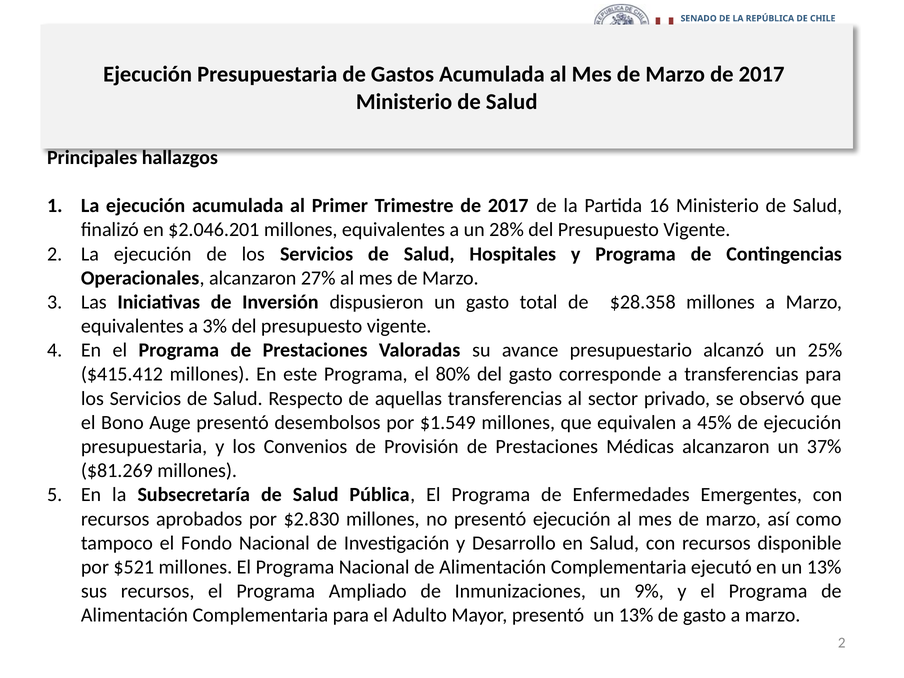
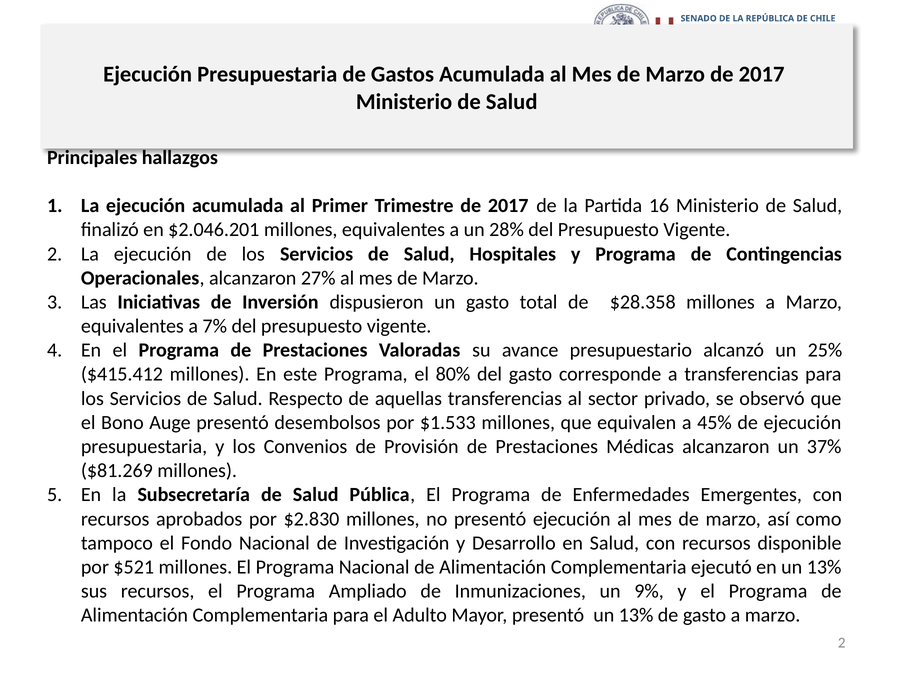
3%: 3% -> 7% (215, 326)
$1.549: $1.549 -> $1.533 (448, 423)
